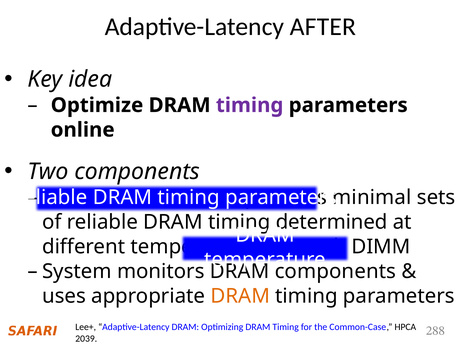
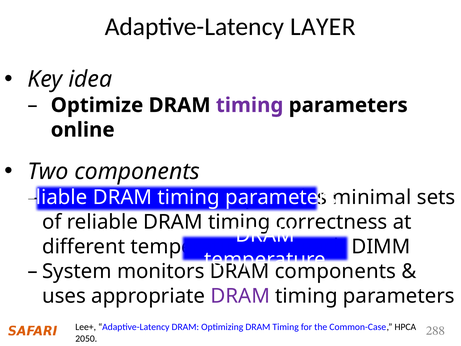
AFTER: AFTER -> LAYER (323, 27)
determined: determined -> correctness (332, 222)
DRAM colour: orange -> purple (240, 296)
2039: 2039 -> 2050 (86, 338)
